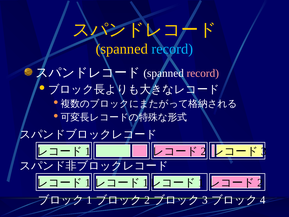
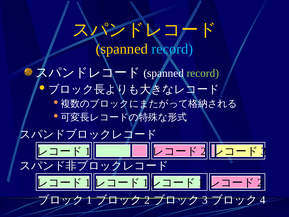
record colour: pink -> light green (203, 73)
